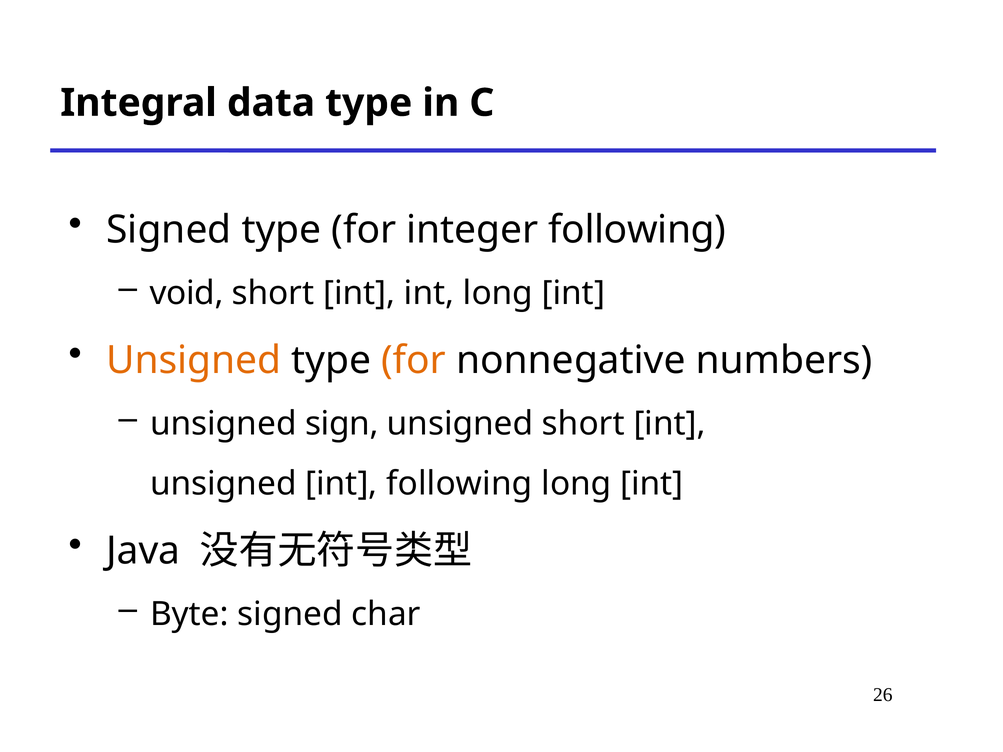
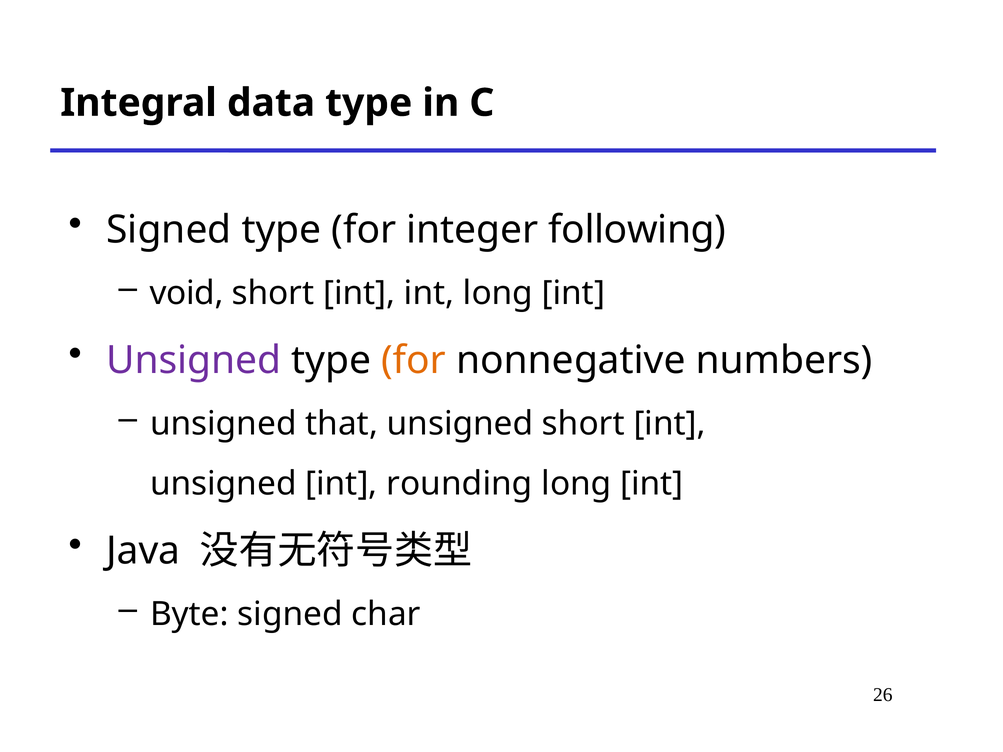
Unsigned colour: orange -> purple (194, 361)
sign: sign -> that (342, 424)
int following: following -> rounding (459, 484)
